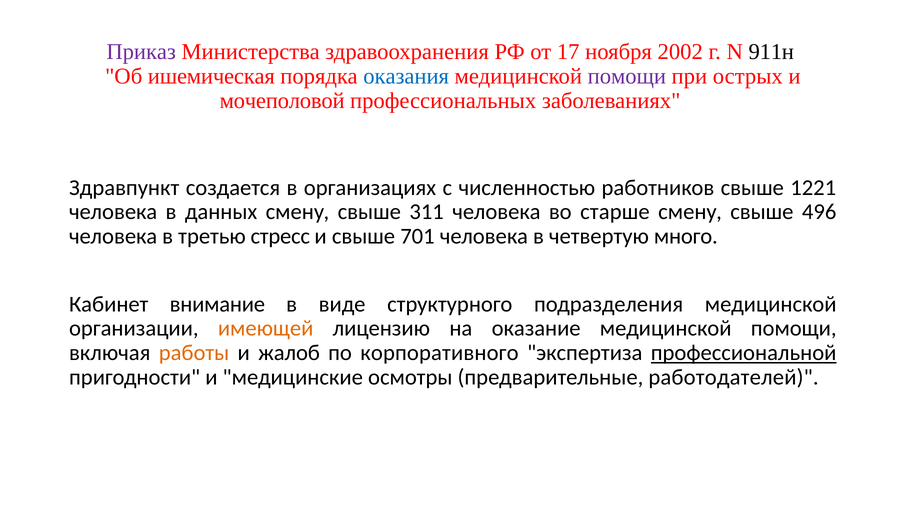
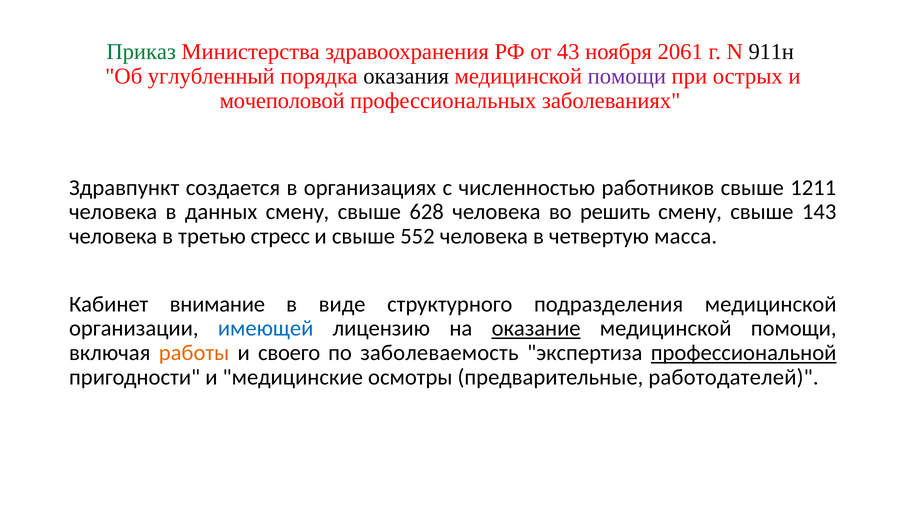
Приказ colour: purple -> green (141, 52)
17: 17 -> 43 (568, 52)
2002: 2002 -> 2061 (680, 52)
ишемическая: ишемическая -> углубленный (211, 76)
оказания colour: blue -> black (406, 76)
1221: 1221 -> 1211 (813, 188)
311: 311 -> 628 (427, 212)
старше: старше -> решить (615, 212)
496: 496 -> 143 (819, 212)
701: 701 -> 552 (417, 237)
много: много -> масса (686, 237)
имеющей colour: orange -> blue (266, 329)
оказание underline: none -> present (536, 329)
жалоб: жалоб -> своего (289, 353)
корпоративного: корпоративного -> заболеваемость (439, 353)
